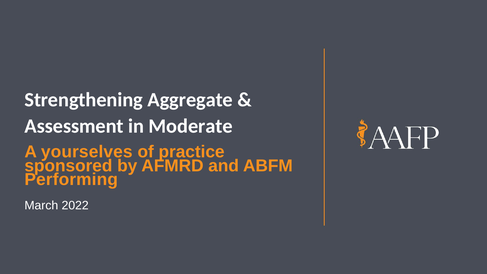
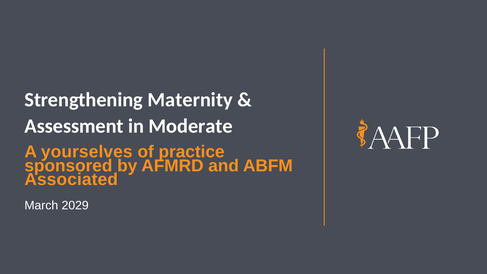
Aggregate: Aggregate -> Maternity (190, 100)
Performing: Performing -> Associated (71, 179)
2022: 2022 -> 2029 (75, 206)
